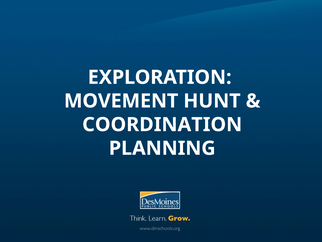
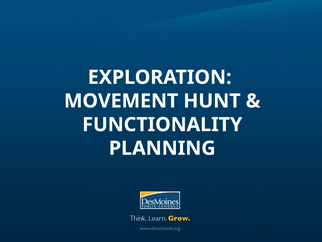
COORDINATION: COORDINATION -> FUNCTIONALITY (162, 124)
